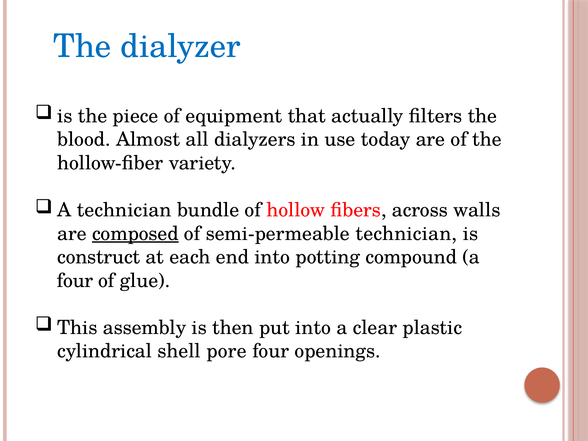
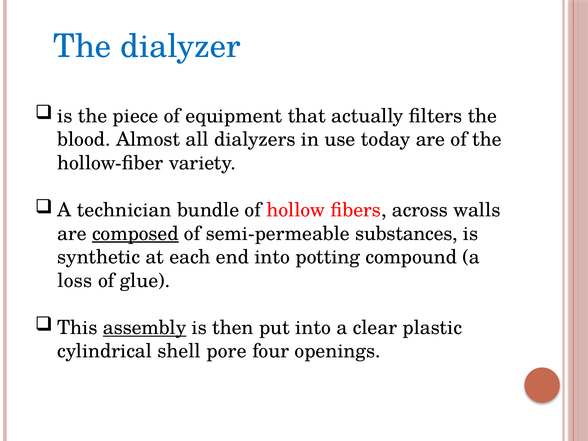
semi-permeable technician: technician -> substances (406, 234)
construct: construct -> synthetic (99, 257)
four: four -> loss (75, 281)
assembly underline: none -> present (145, 328)
